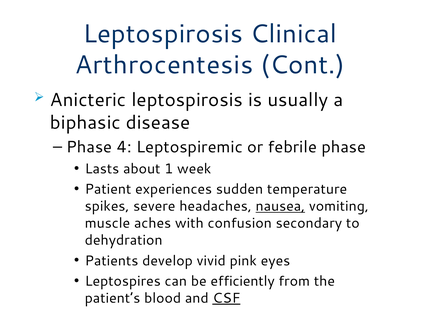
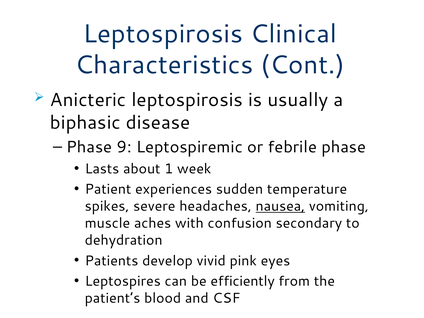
Arthrocentesis: Arthrocentesis -> Characteristics (164, 65)
4: 4 -> 9 (124, 147)
CSF underline: present -> none (226, 298)
